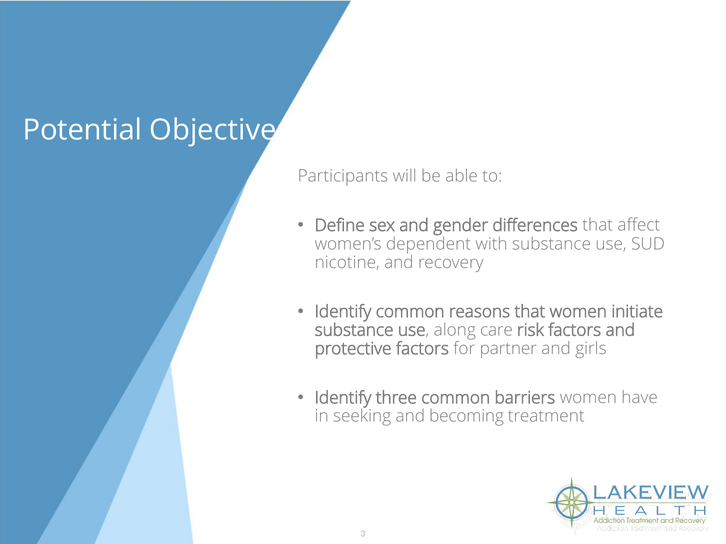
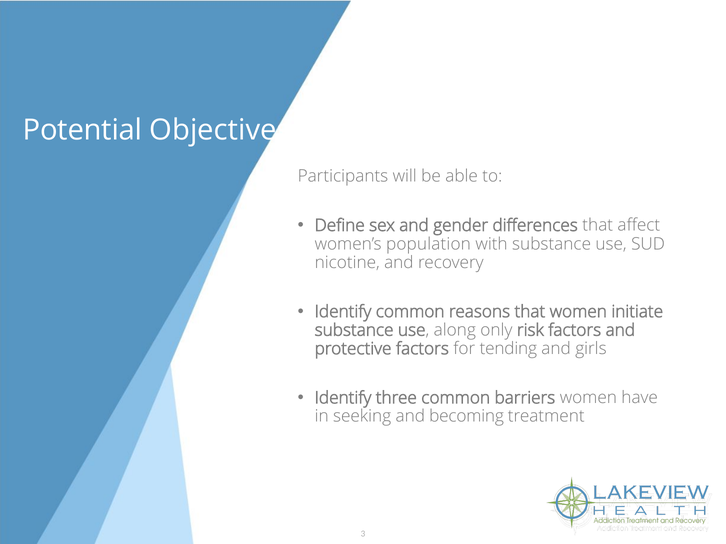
dependent: dependent -> population (428, 244)
care: care -> only (496, 330)
partner: partner -> tending (508, 349)
